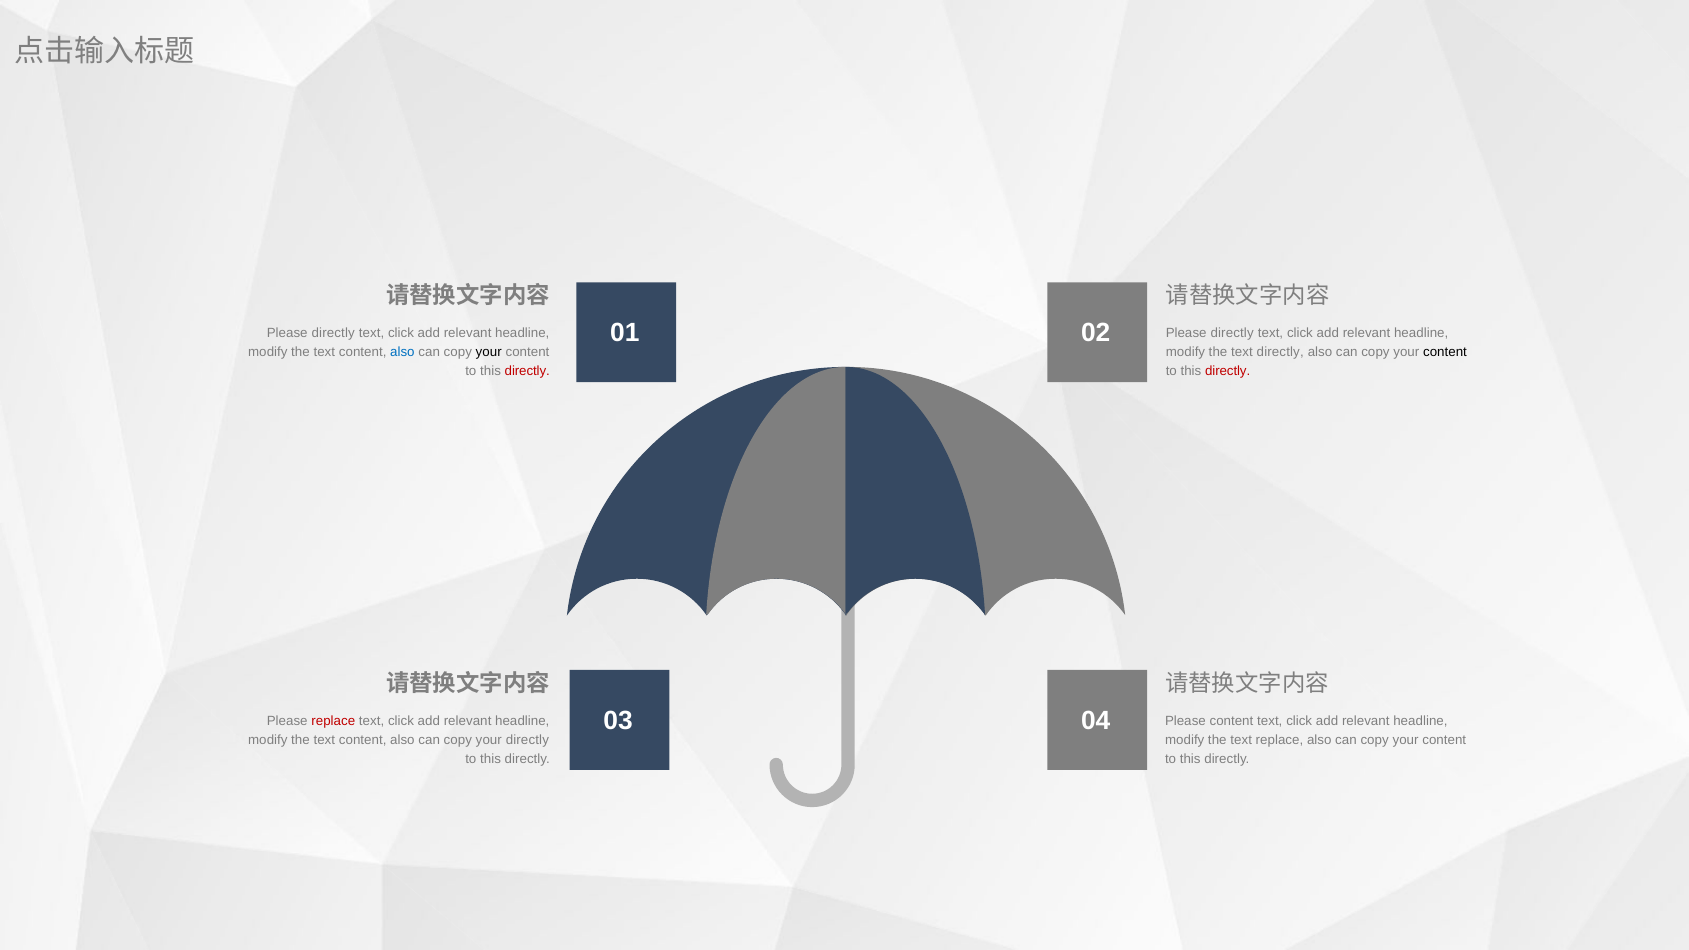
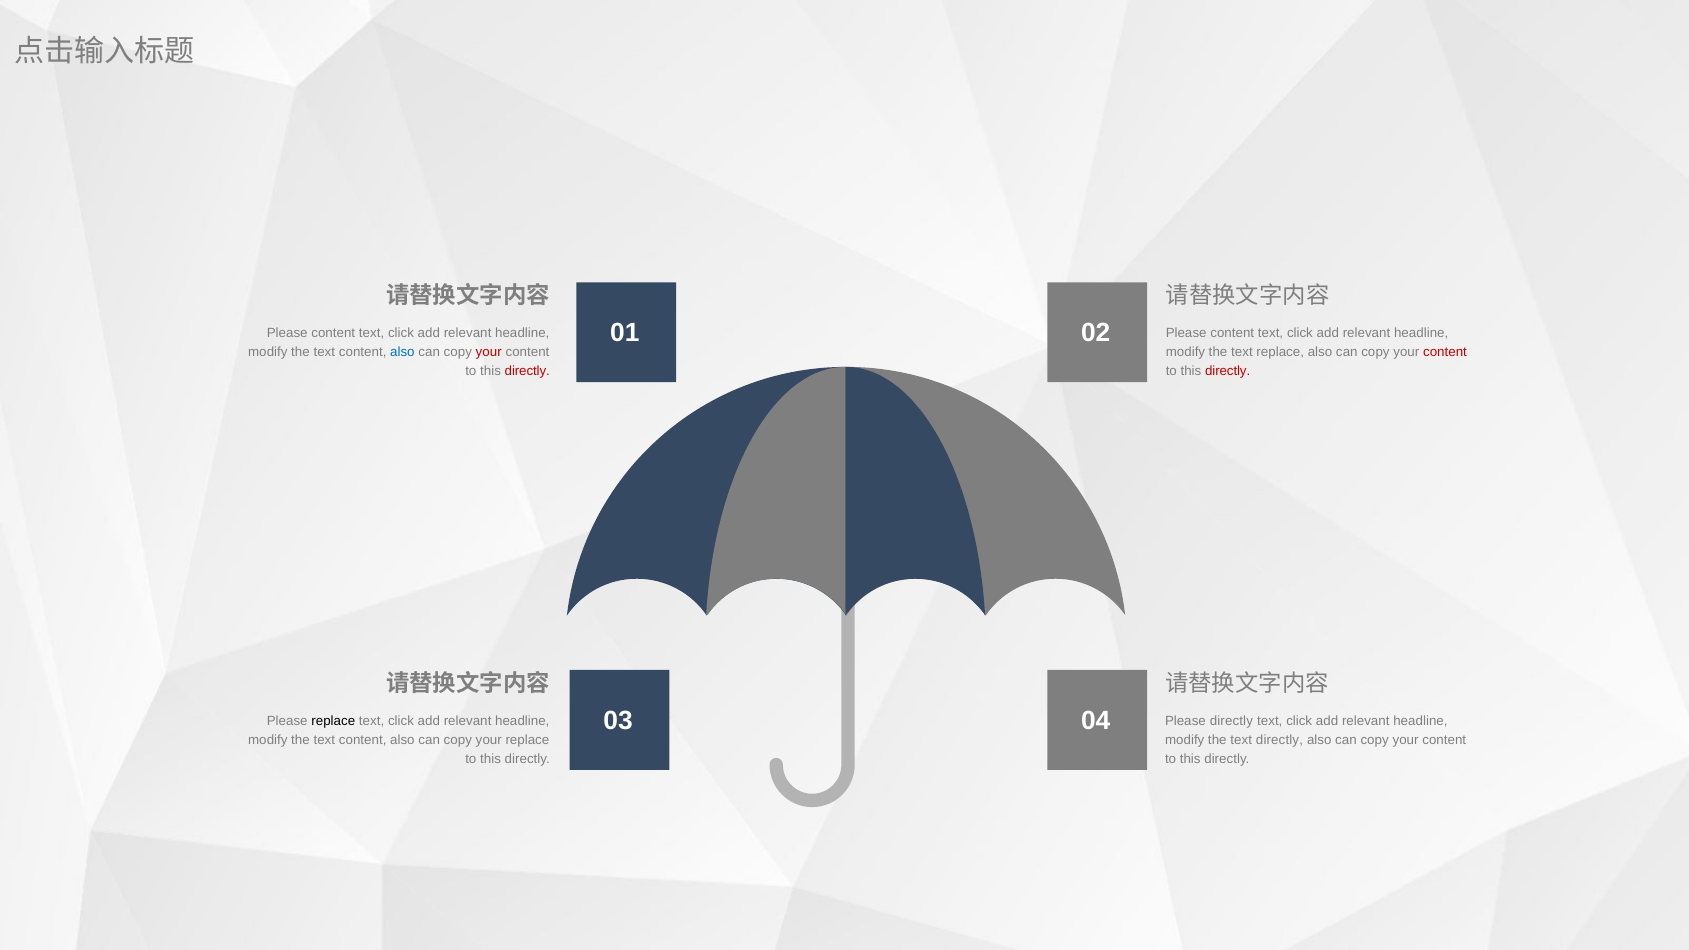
directly: directly -> content (333, 333)
directly: directly -> content (1232, 333)
your colour: black -> red (489, 352)
text directly: directly -> replace (1280, 352)
content colour: black -> red (1445, 352)
replace colour: red -> black (333, 721)
Please content: content -> directly (1231, 721)
your directly: directly -> replace (527, 740)
text replace: replace -> directly (1279, 740)
